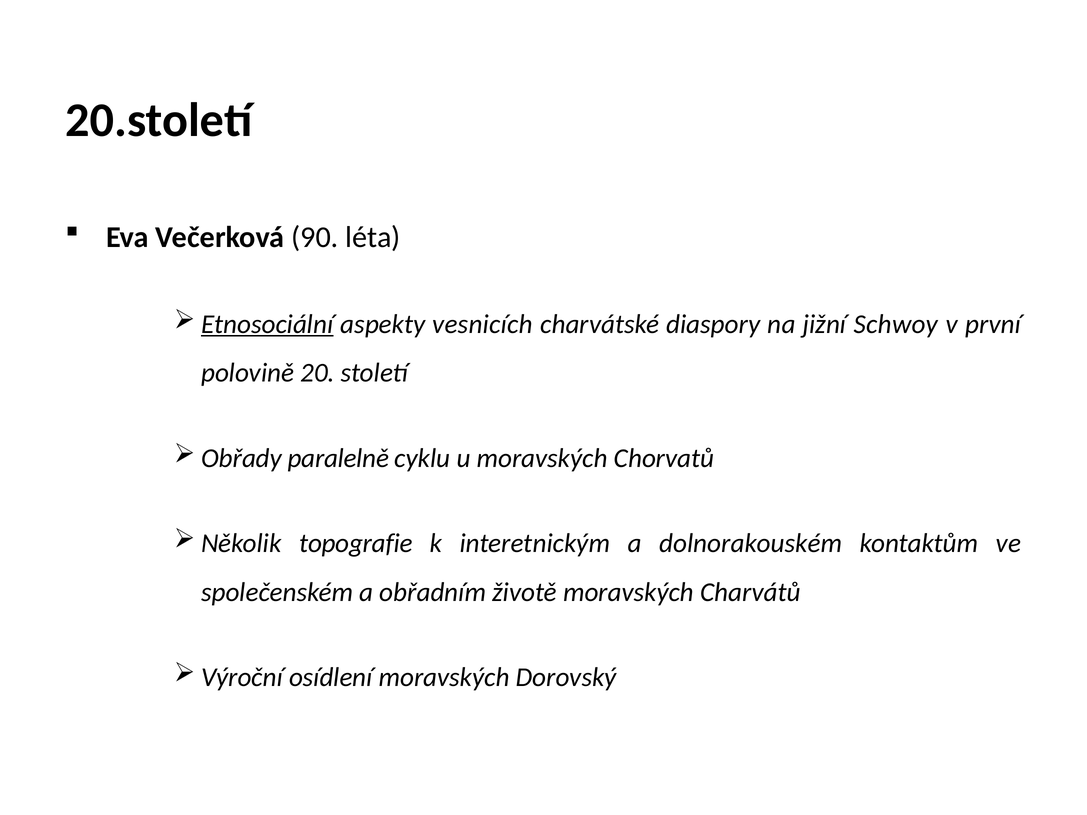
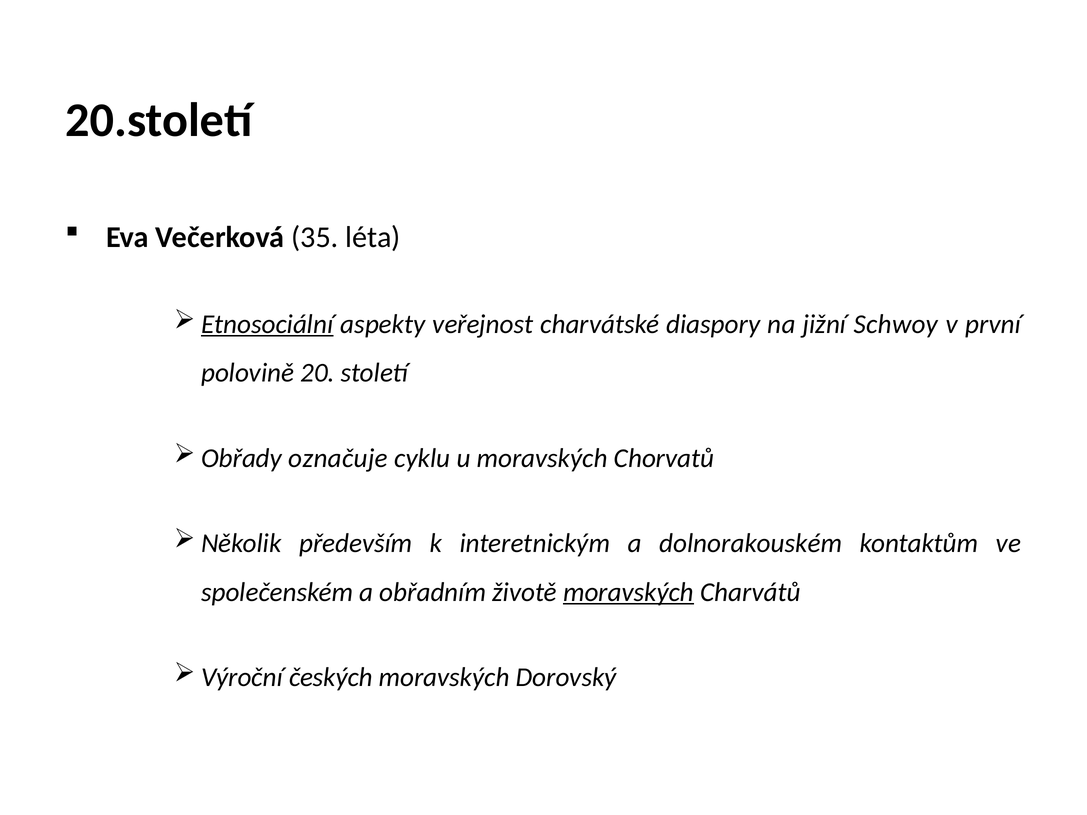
90: 90 -> 35 (315, 237)
vesnicích: vesnicích -> veřejnost (483, 324)
paralelně: paralelně -> označuje (338, 458)
topografie: topografie -> především (356, 543)
moravských underline: none -> present (629, 592)
osídlení: osídlení -> českých (331, 677)
